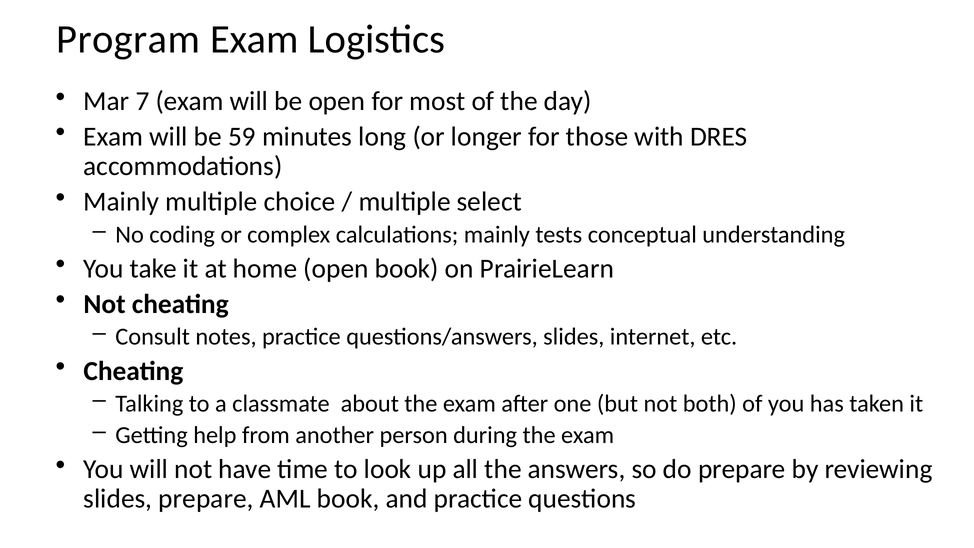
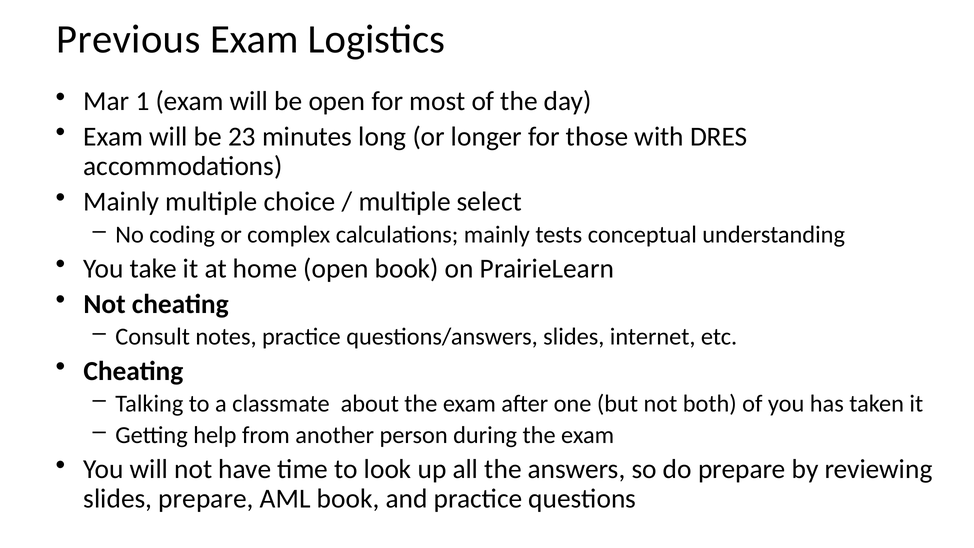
Program: Program -> Previous (128, 39)
7: 7 -> 1 (143, 101)
59: 59 -> 23 (242, 137)
